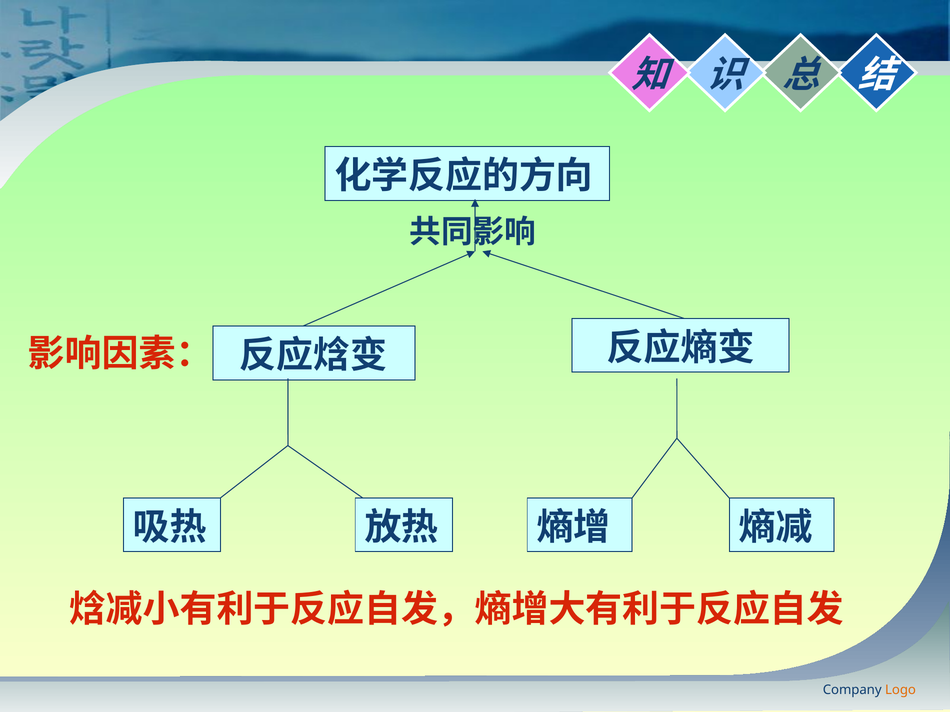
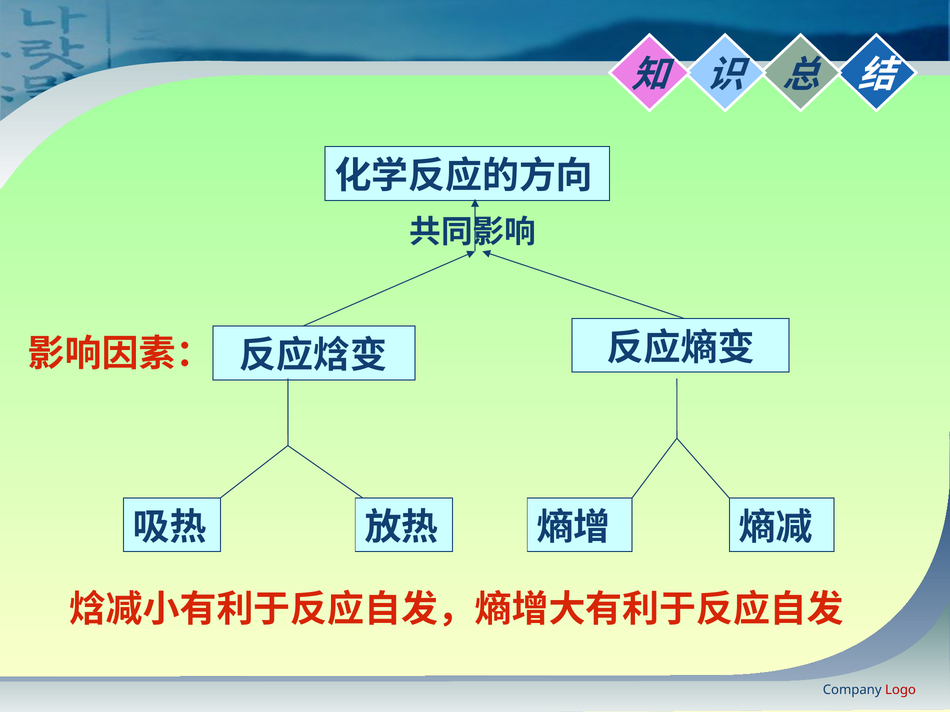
Logo colour: orange -> red (901, 690)
